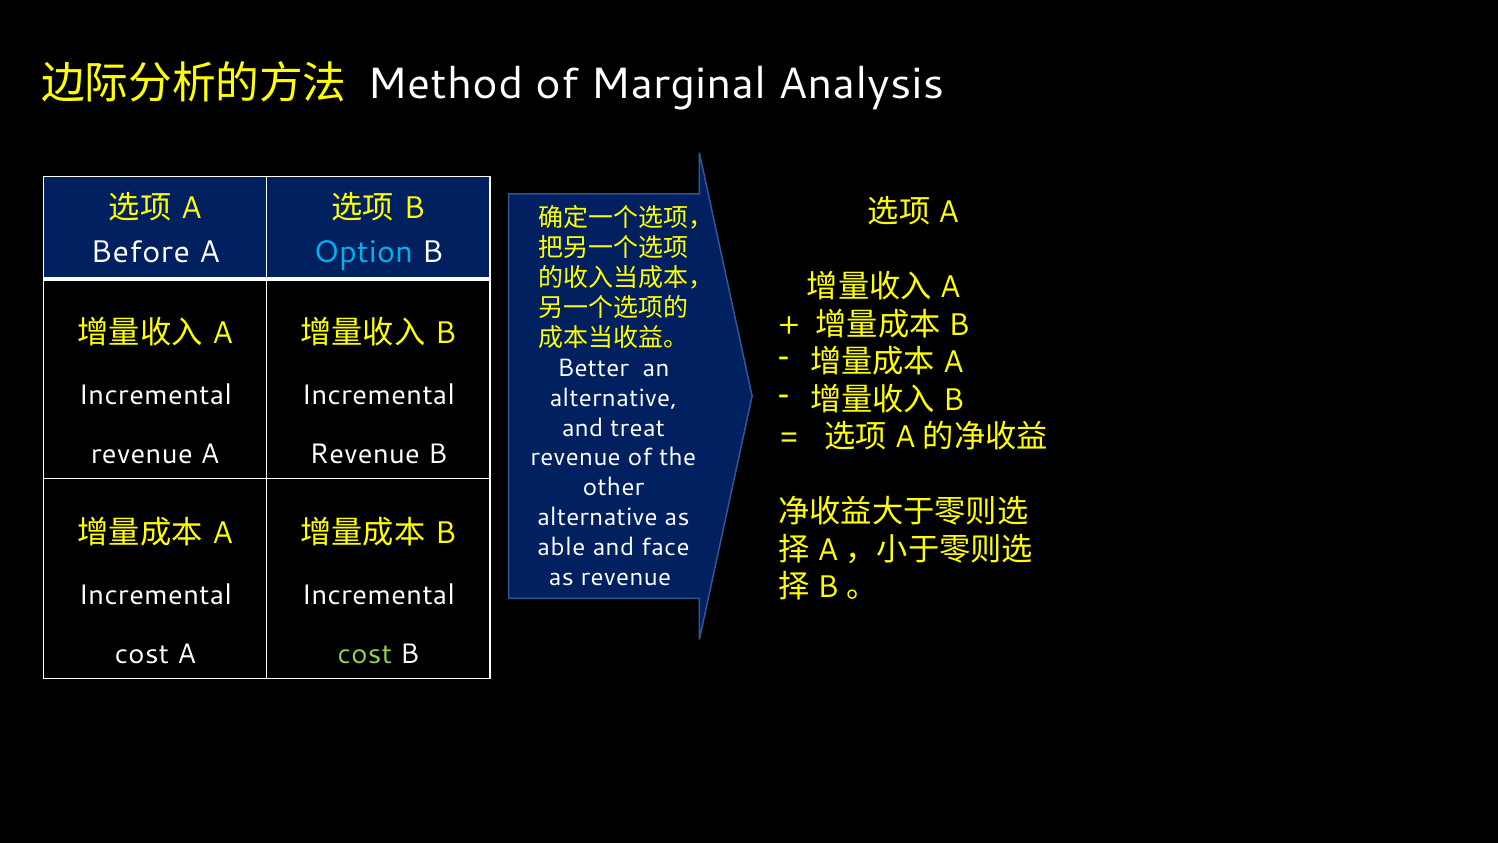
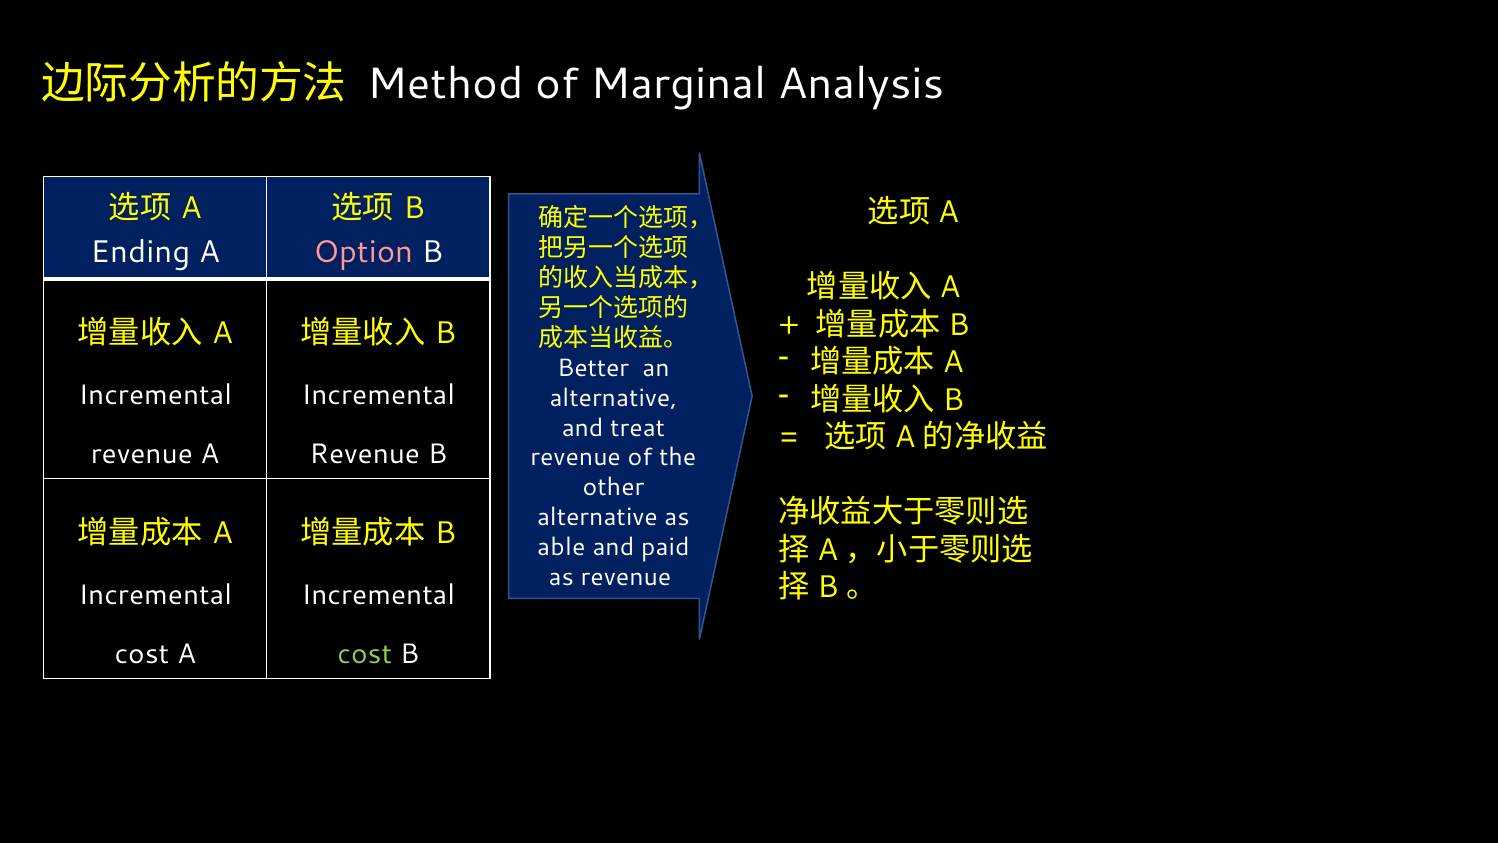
Before: Before -> Ending (140, 252)
Option colour: light blue -> pink (363, 252)
face: face -> paid (665, 547)
